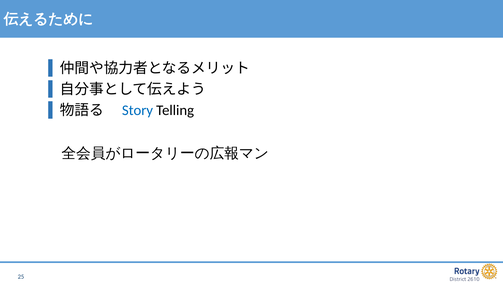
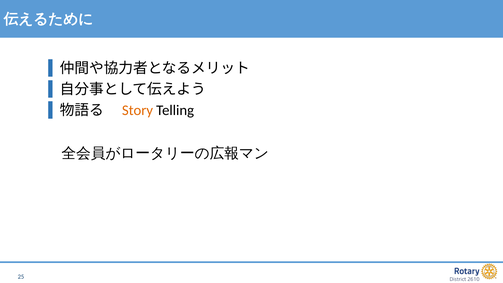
Story colour: blue -> orange (137, 110)
